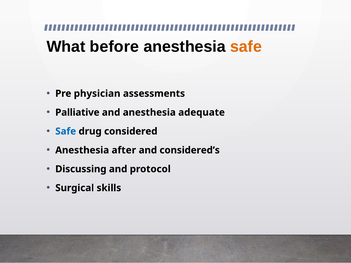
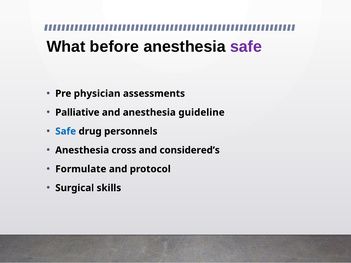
safe colour: orange -> purple (246, 47)
adequate: adequate -> guideline (202, 112)
considered: considered -> personnels (131, 131)
after: after -> cross (124, 150)
Discussing: Discussing -> Formulate (81, 169)
